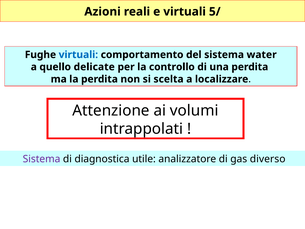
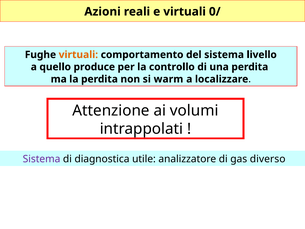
5/: 5/ -> 0/ (215, 12)
virtuali colour: blue -> orange (78, 55)
water: water -> livello (262, 55)
delicate: delicate -> produce (94, 67)
scelta: scelta -> warm (168, 79)
